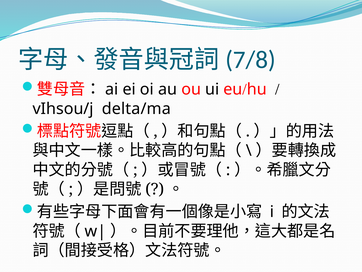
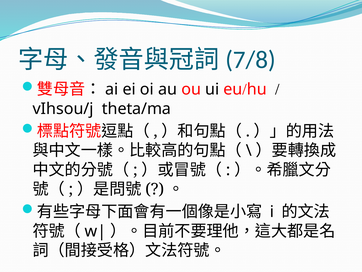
delta/ma: delta/ma -> theta/ma (136, 108)
